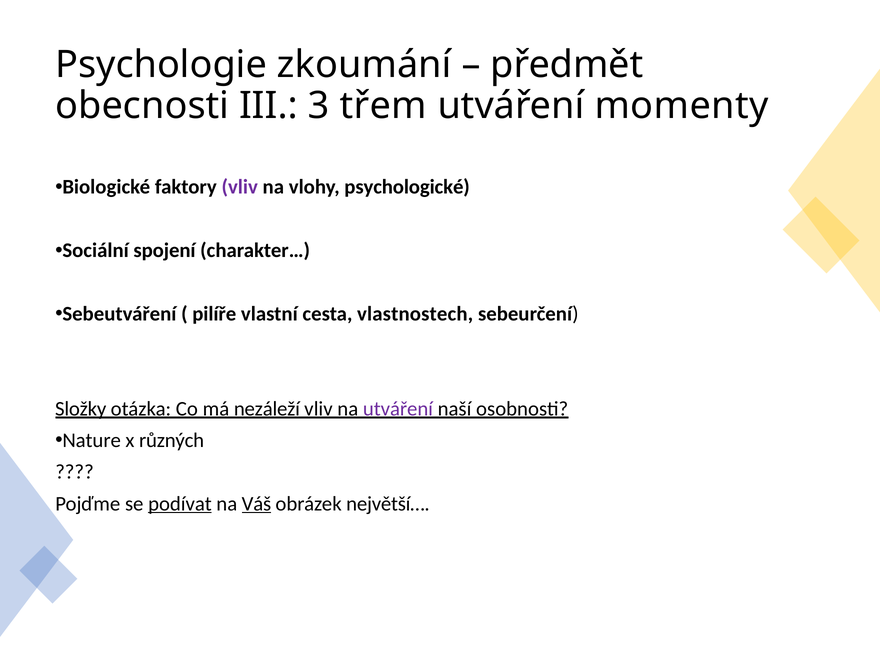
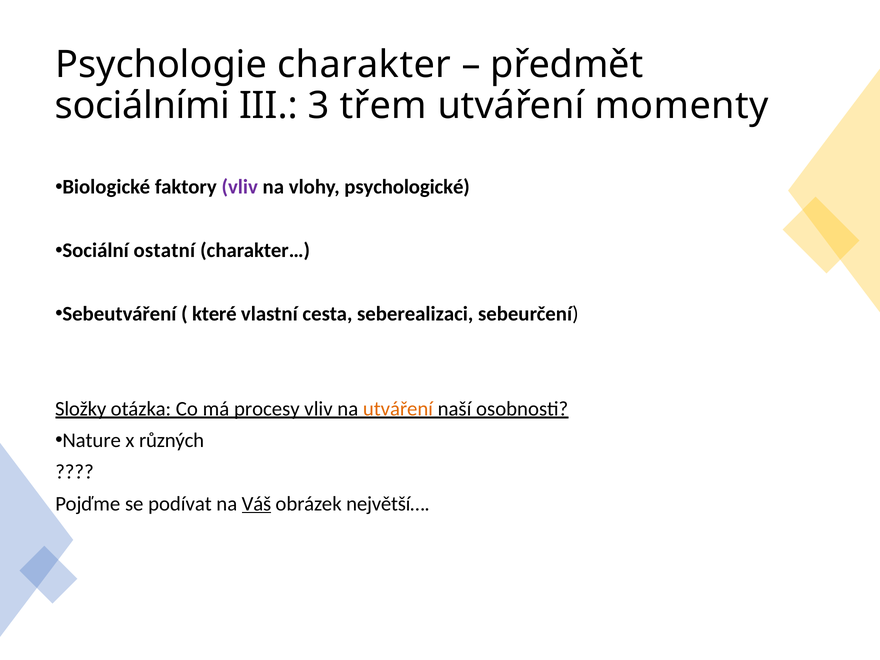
zkoumání: zkoumání -> charakter (364, 65)
obecnosti: obecnosti -> sociálními (142, 106)
spojení: spojení -> ostatní (164, 250)
pilíře: pilíře -> které (214, 314)
vlastnostech: vlastnostech -> seberealizaci (415, 314)
nezáleží: nezáleží -> procesy (267, 409)
utváření colour: purple -> orange (398, 409)
podívat underline: present -> none (180, 504)
